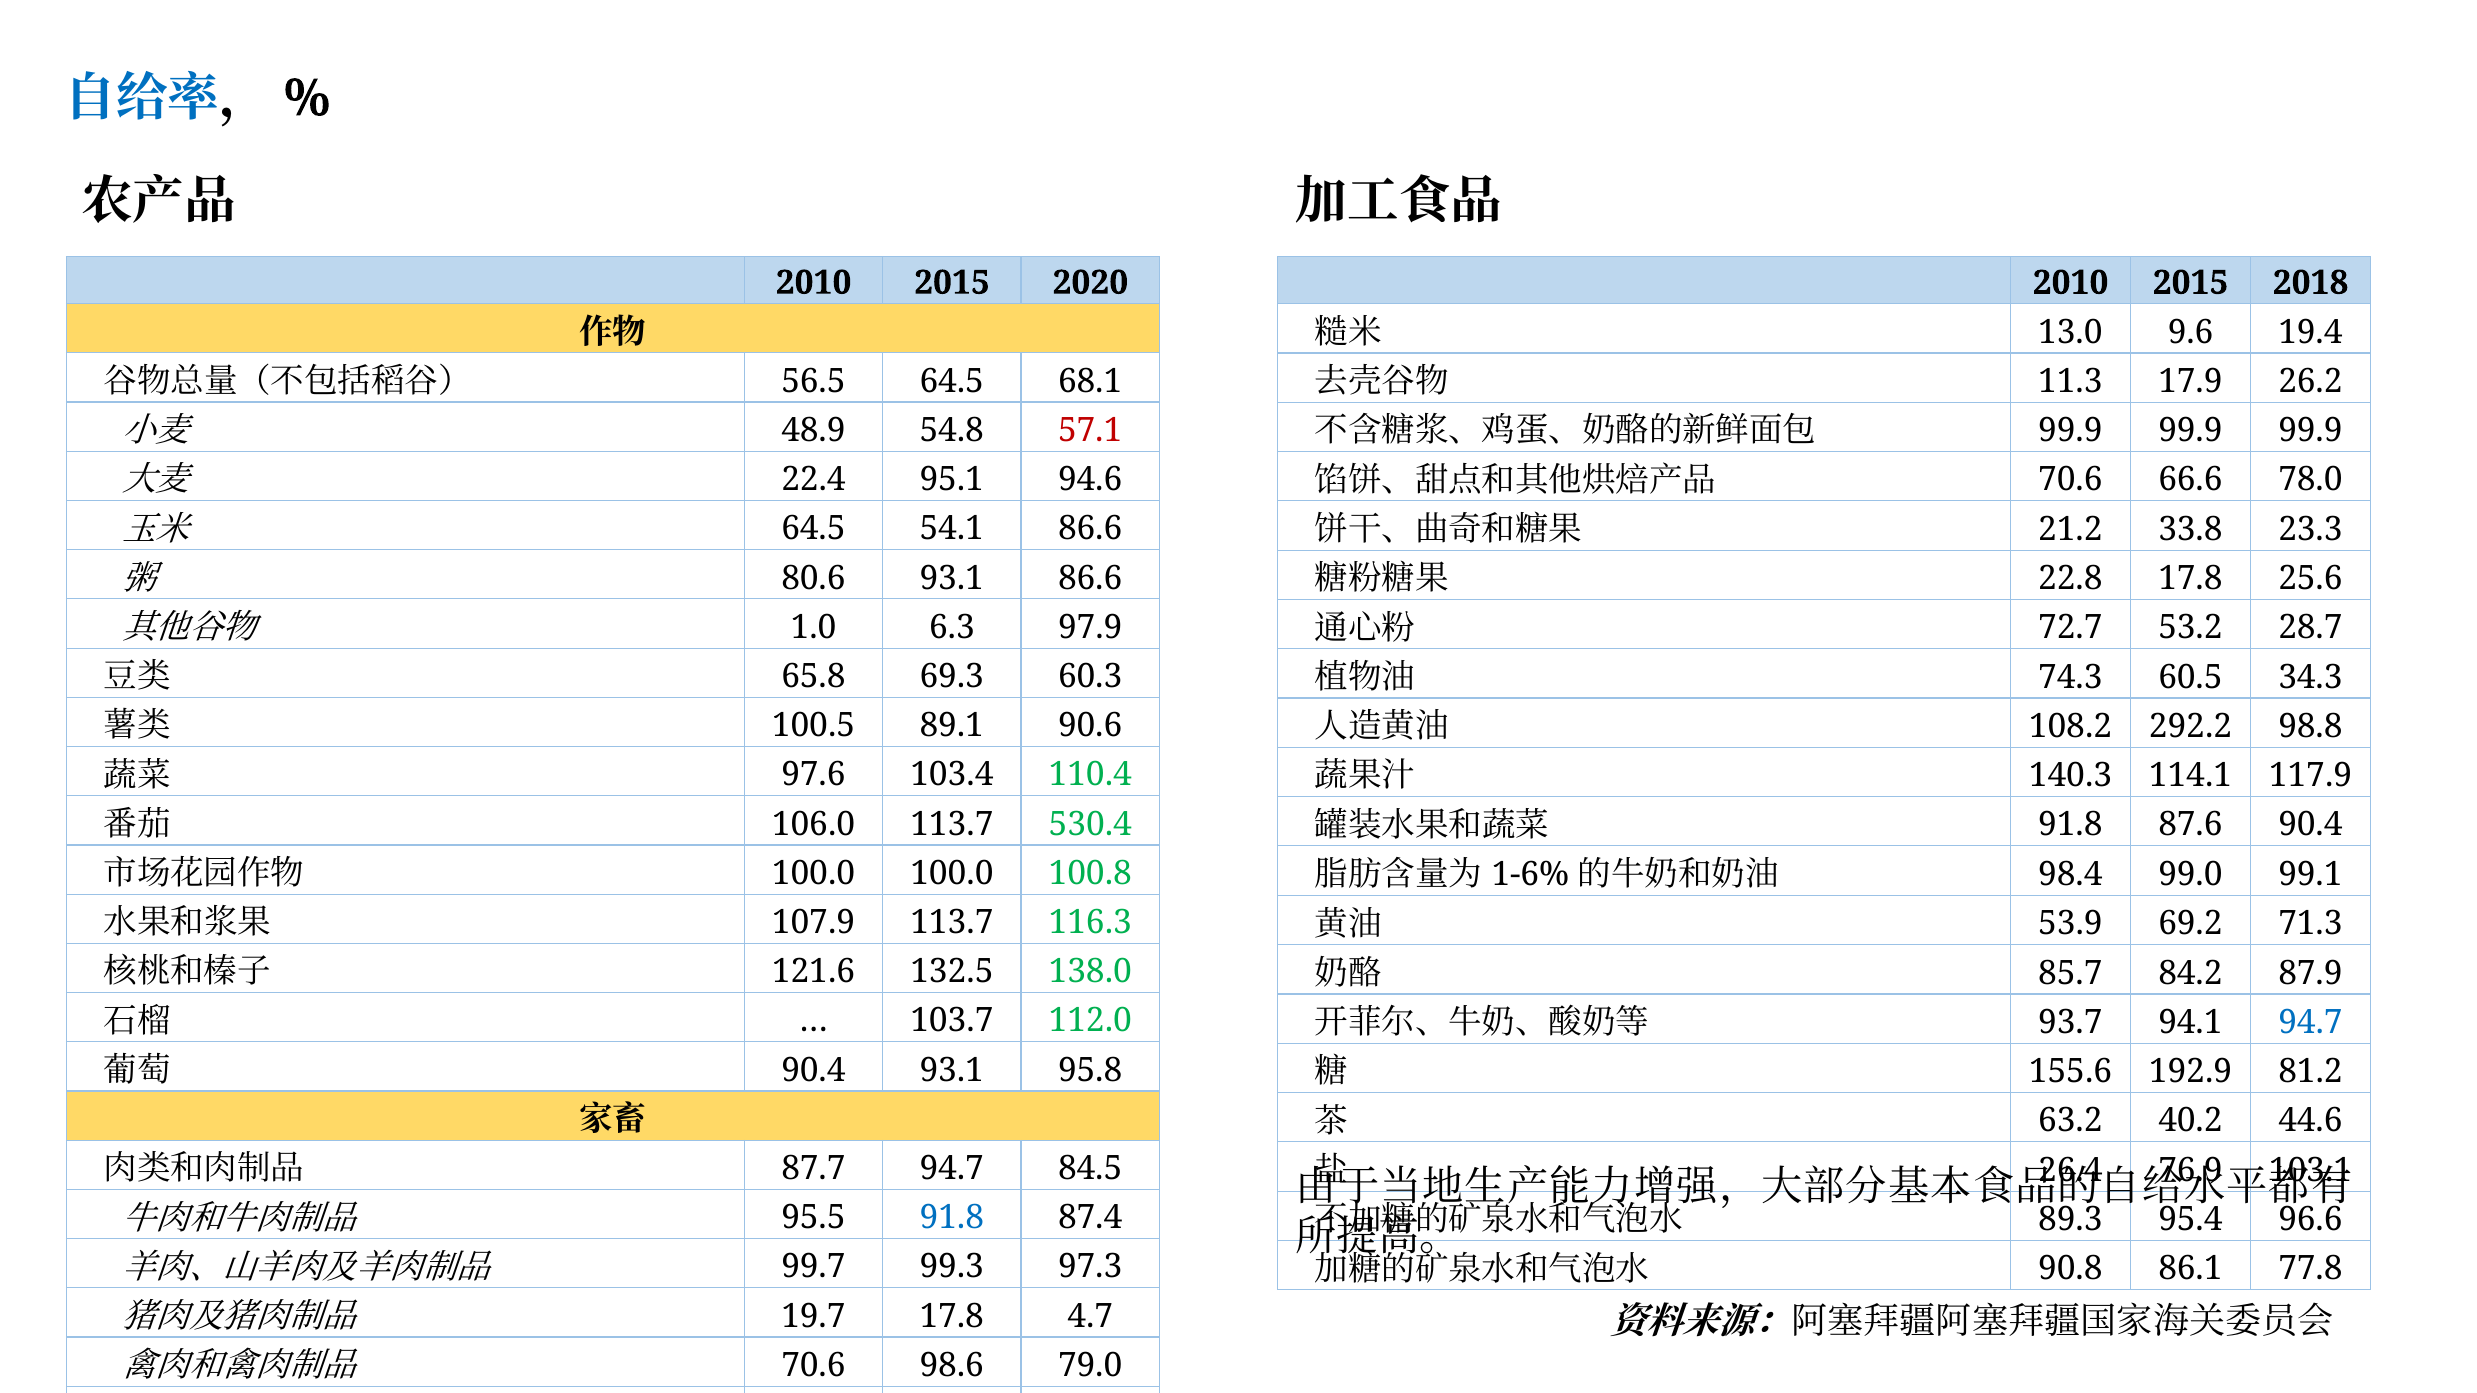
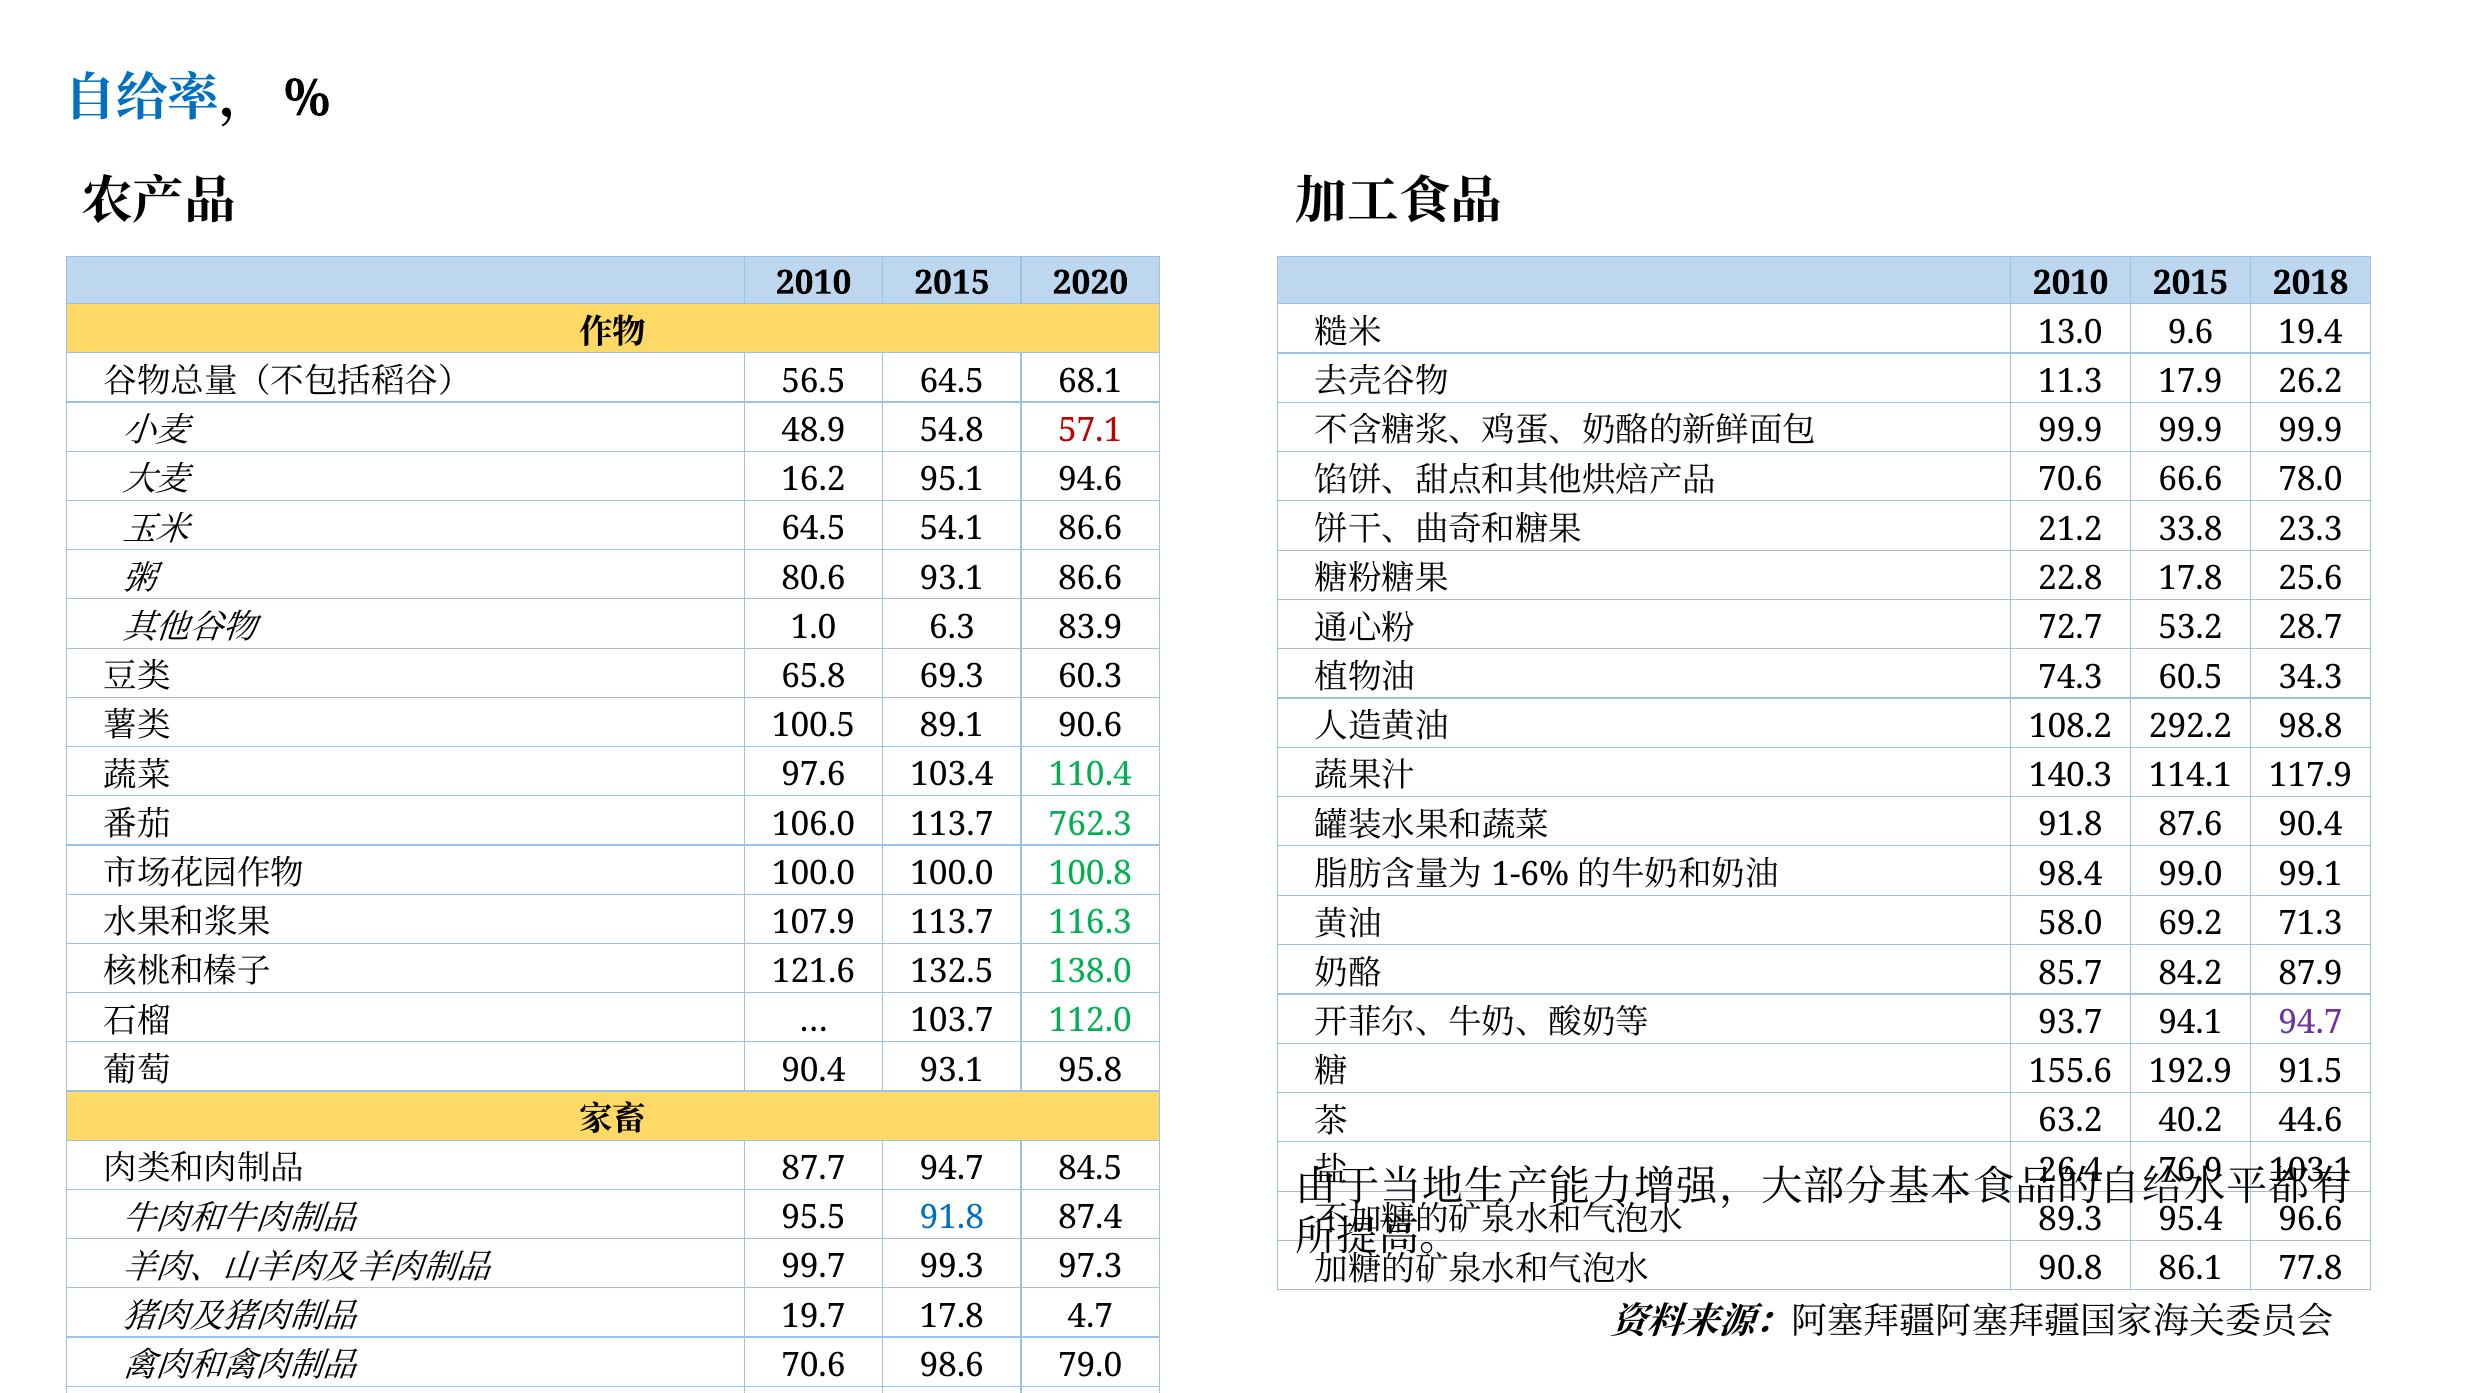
22.4: 22.4 -> 16.2 (813, 480)
6.3 97.9: 97.9 -> 83.9 (1090, 627)
530.4: 530.4 -> 762.3 (1090, 824)
53.9: 53.9 -> 58.0 (2070, 924)
94.7 colour: blue -> purple (2310, 1023)
81.2: 81.2 -> 91.5 (2310, 1072)
